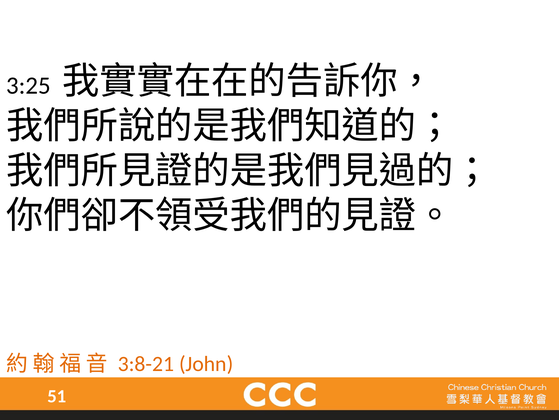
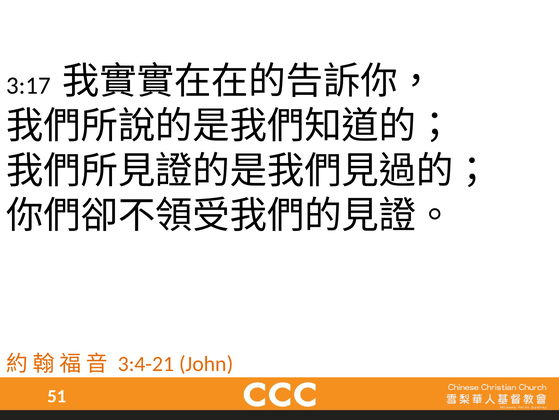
3:25: 3:25 -> 3:17 (28, 85)
3:8-21: 3:8-21 -> 3:4-21 (146, 363)
